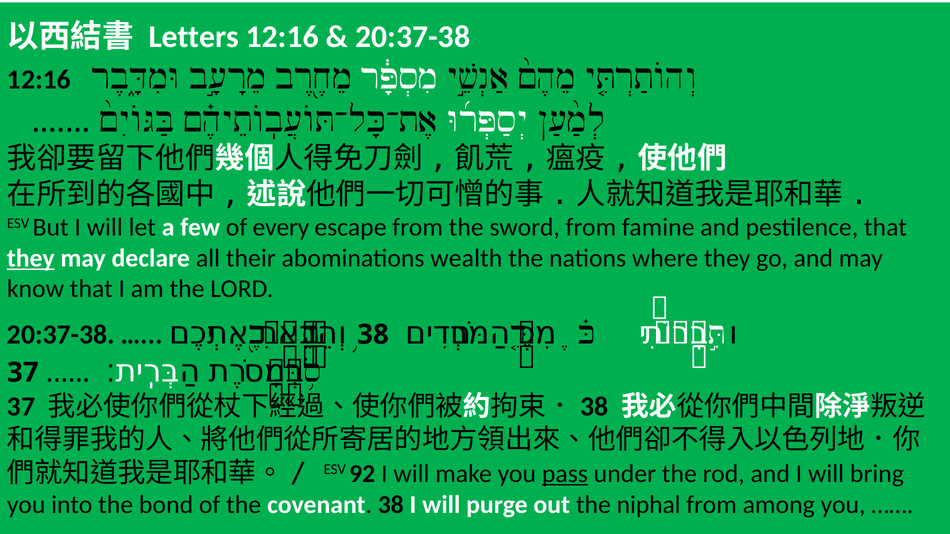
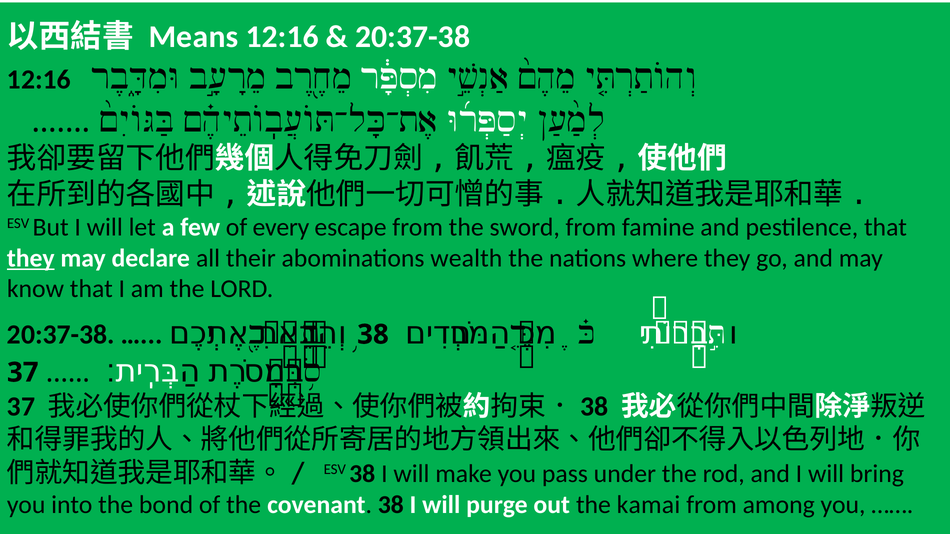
Letters: Letters -> Means (193, 37)
ESV 92: 92 -> 38 (362, 474)
pass underline: present -> none (565, 474)
niphal: niphal -> kamai (648, 505)
